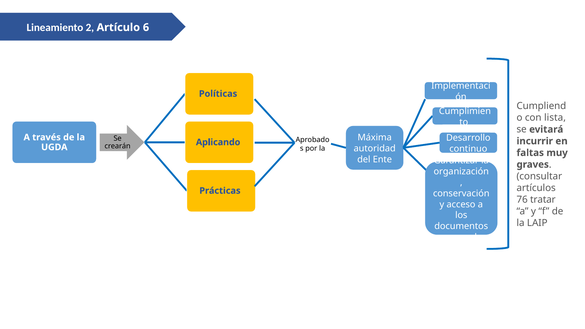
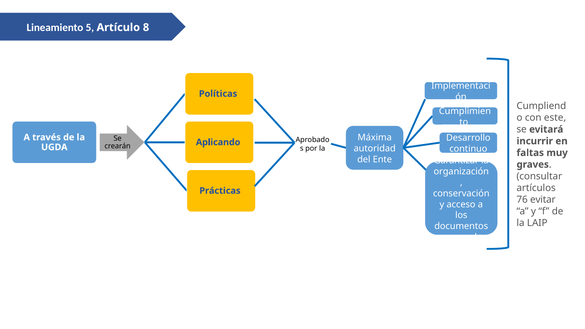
2: 2 -> 5 (90, 27)
6: 6 -> 8 (146, 27)
lista: lista -> este (555, 118)
tratar: tratar -> evitar (543, 200)
